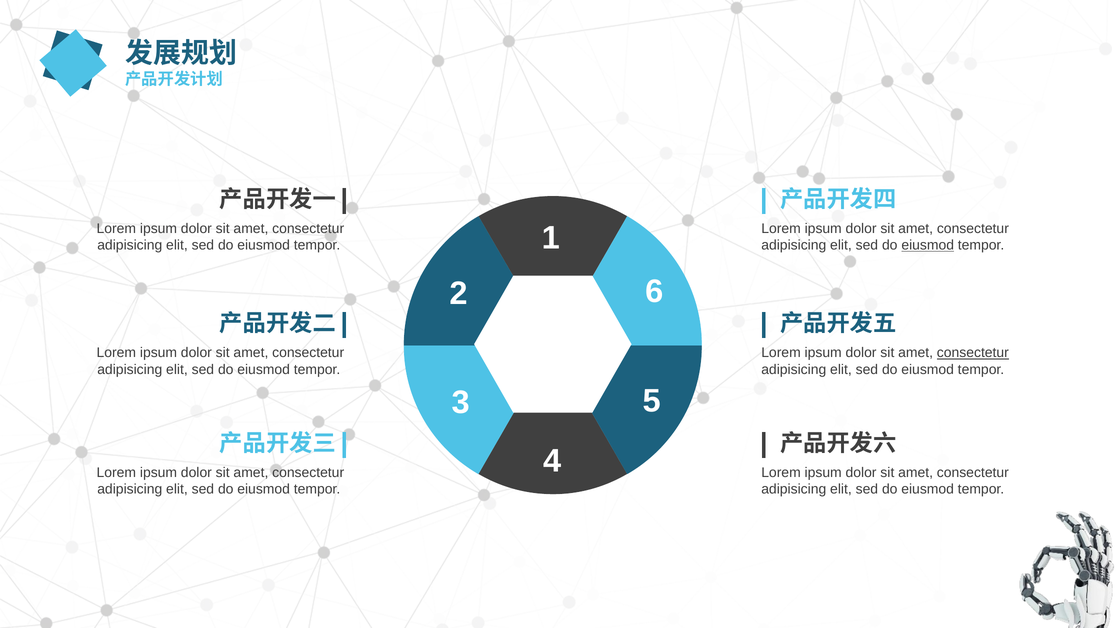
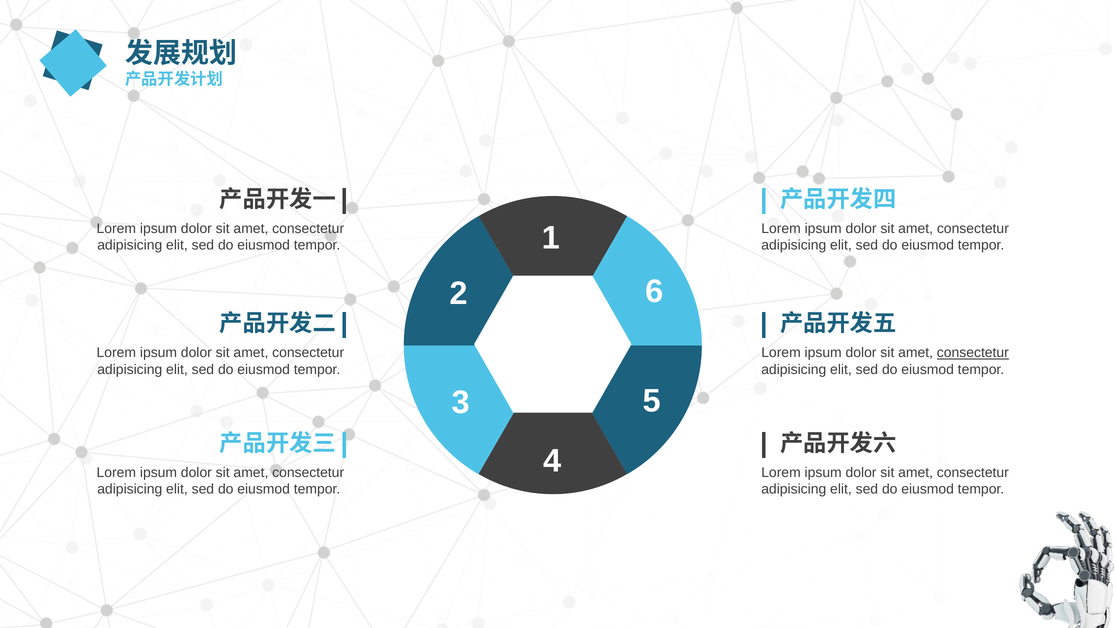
eiusmod underline: present -> none (928, 245)
